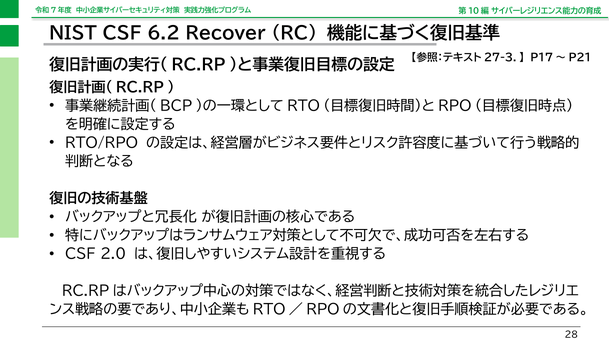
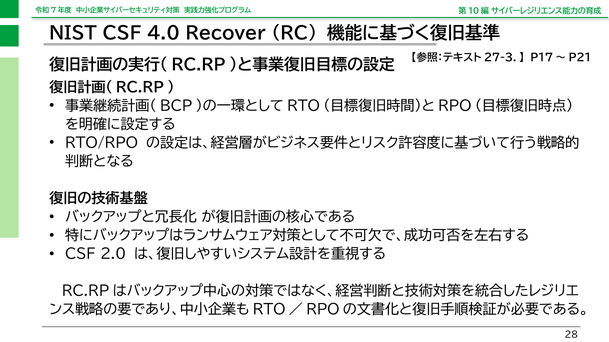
6.2: 6.2 -> 4.0 (163, 34)
